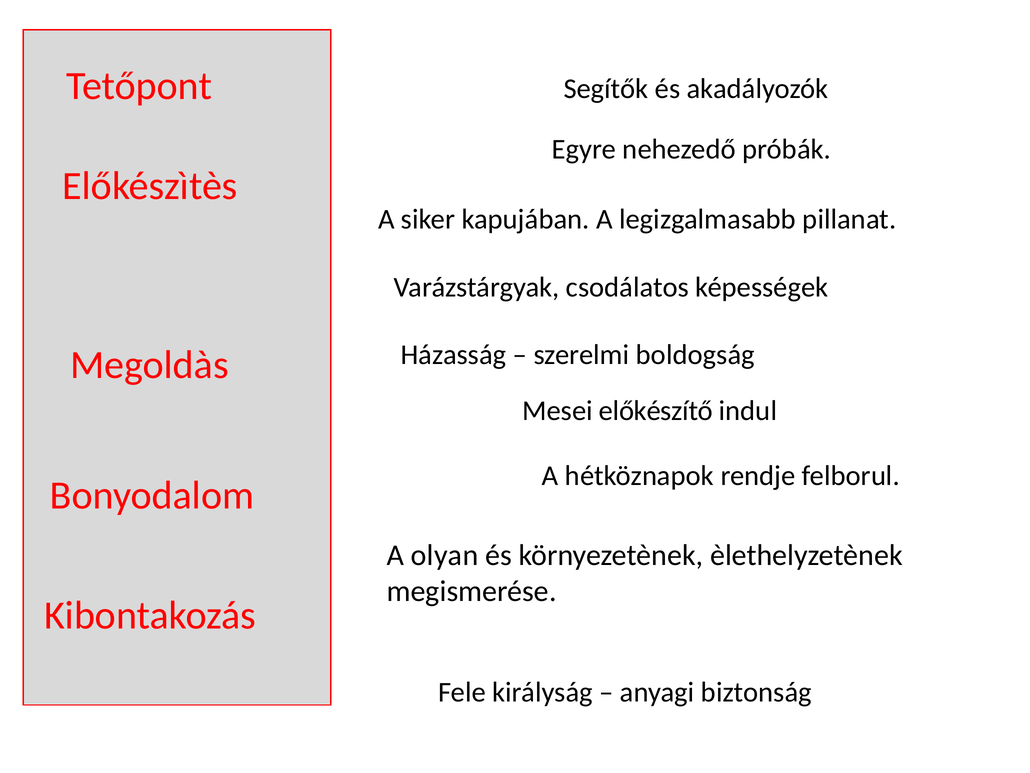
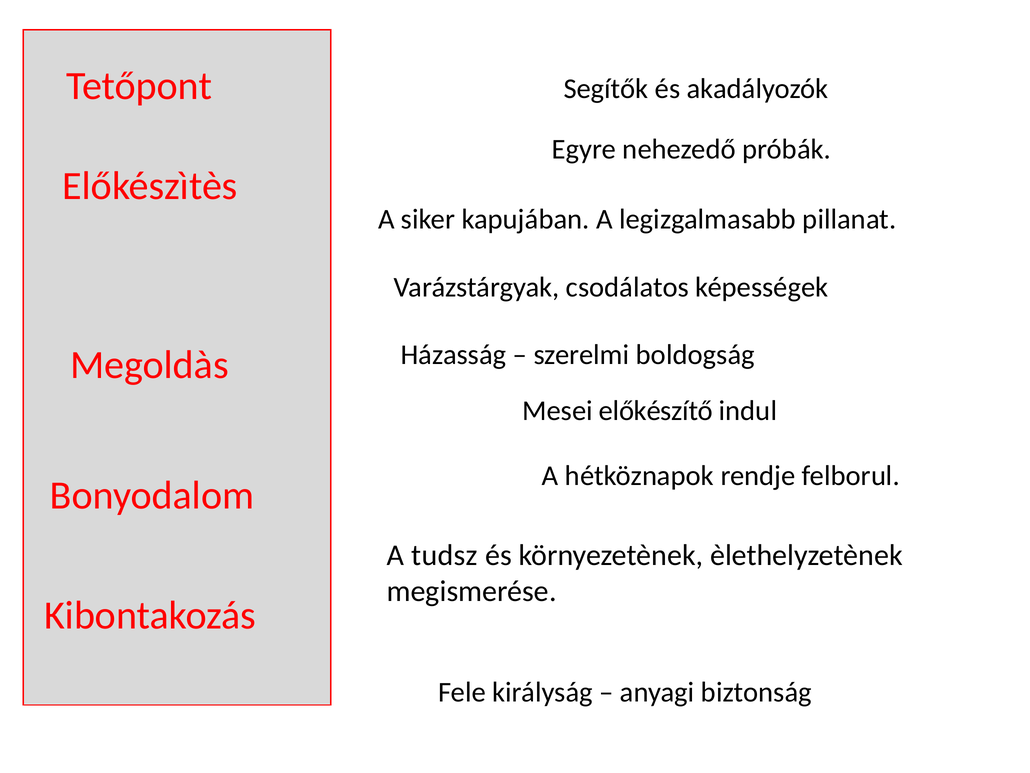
olyan: olyan -> tudsz (445, 555)
